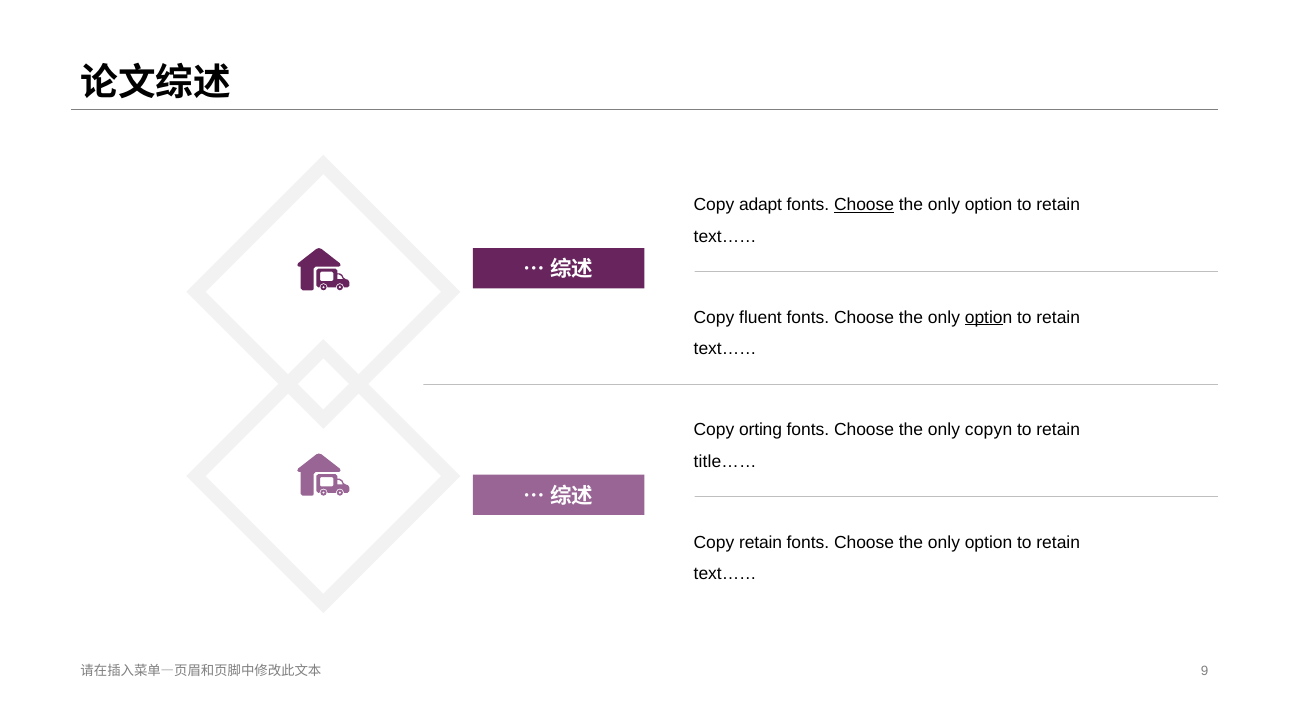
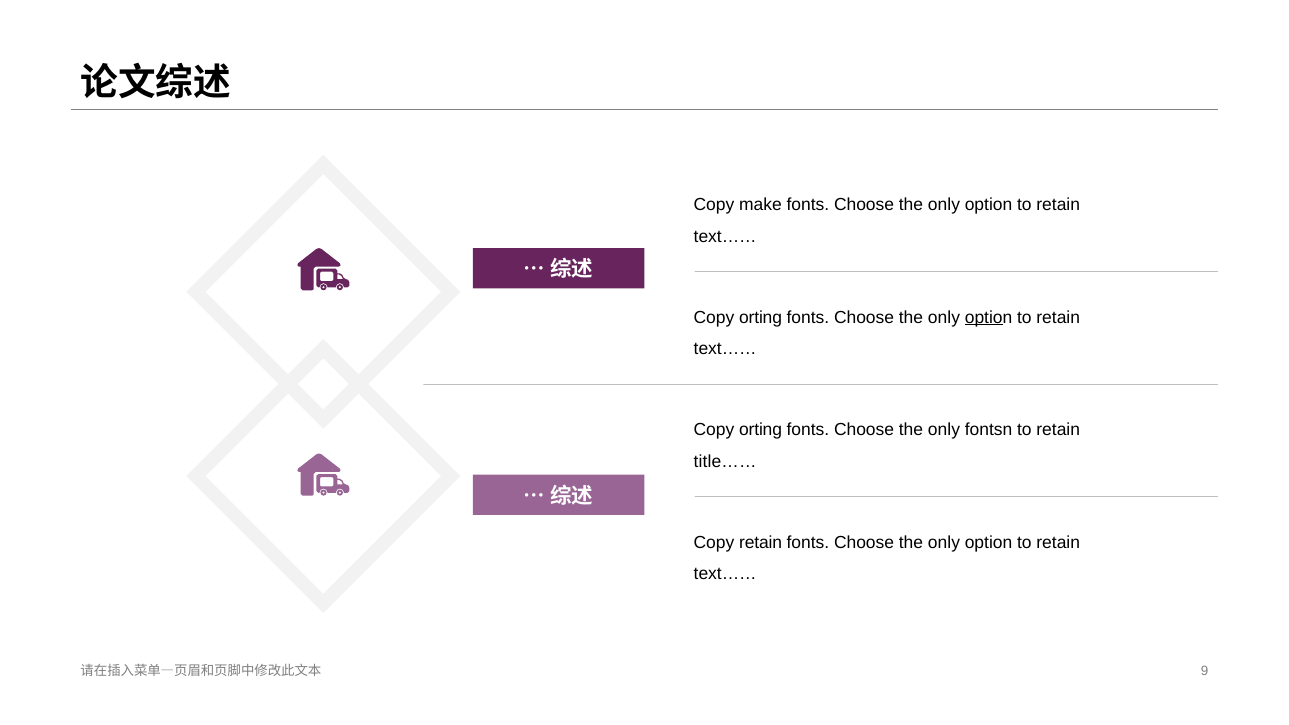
adapt: adapt -> make (761, 205)
Choose underline: present -> none (864, 205)
fluent: fluent -> orting (761, 317)
only copy: copy -> fonts (984, 430)
